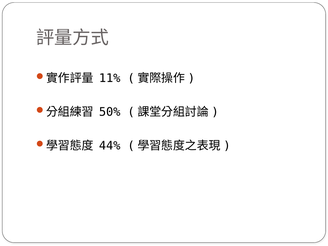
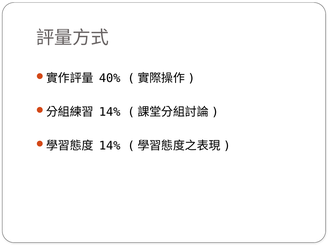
11%: 11% -> 40% (110, 78)
50%: 50% -> 14% (110, 112)
44%: 44% -> 14% (110, 146)
